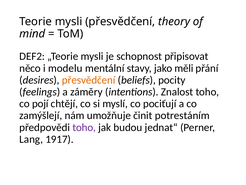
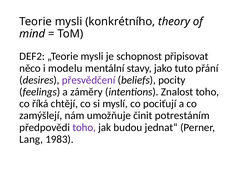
mysli přesvědčení: přesvědčení -> konkrétního (120, 21)
měli: měli -> tuto (184, 68)
přesvědčení colour: orange -> purple (89, 80)
pojí: pojí -> říká (40, 103)
1917: 1917 -> 1983 (60, 139)
